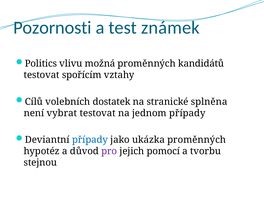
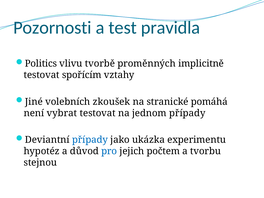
známek: známek -> pravidla (171, 28)
možná: možná -> tvorbě (100, 64)
kandidátů: kandidátů -> implicitně (201, 64)
Cílů: Cílů -> Jiné (34, 102)
dostatek: dostatek -> zkoušek (111, 102)
splněna: splněna -> pomáhá (209, 102)
ukázka proměnných: proměnných -> experimentu (197, 140)
pro colour: purple -> blue (109, 151)
pomocí: pomocí -> počtem (163, 151)
